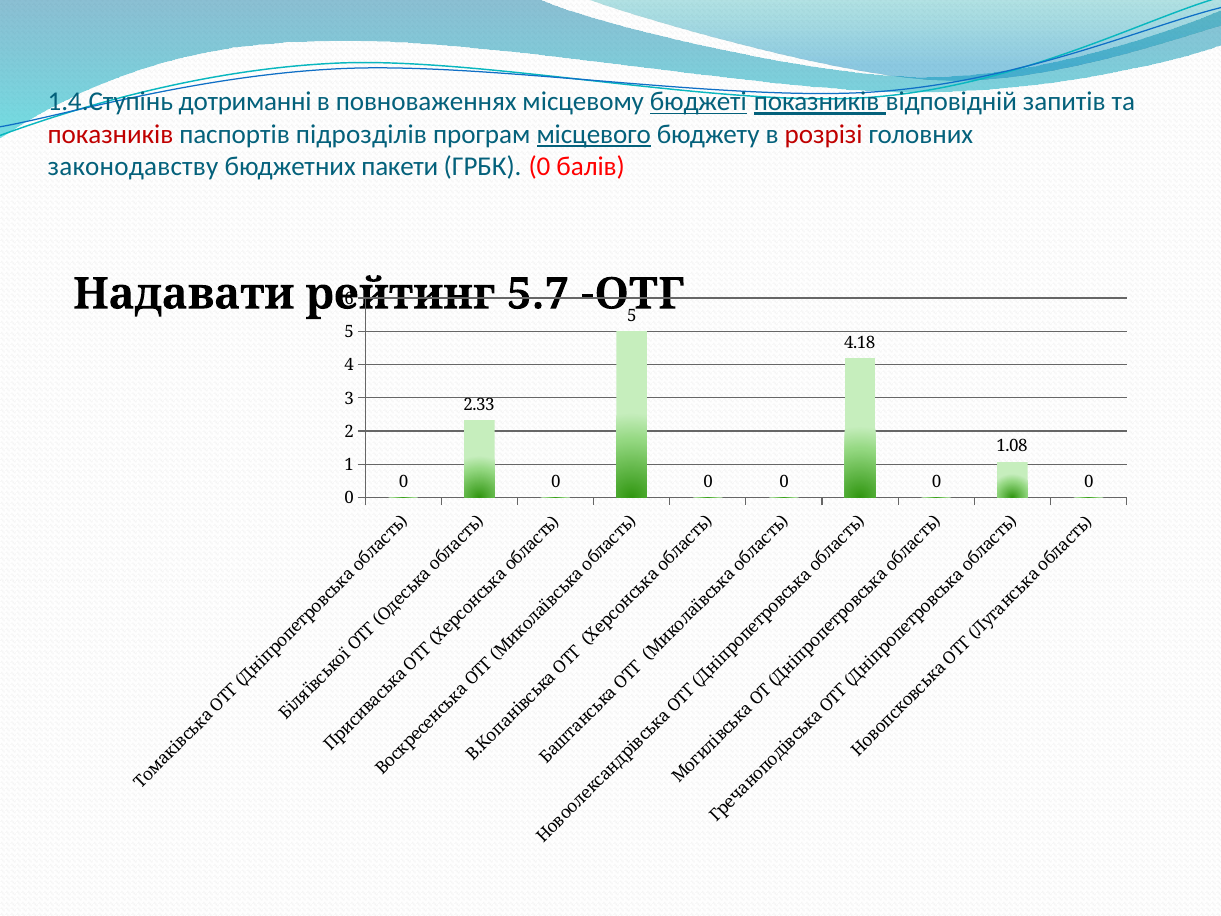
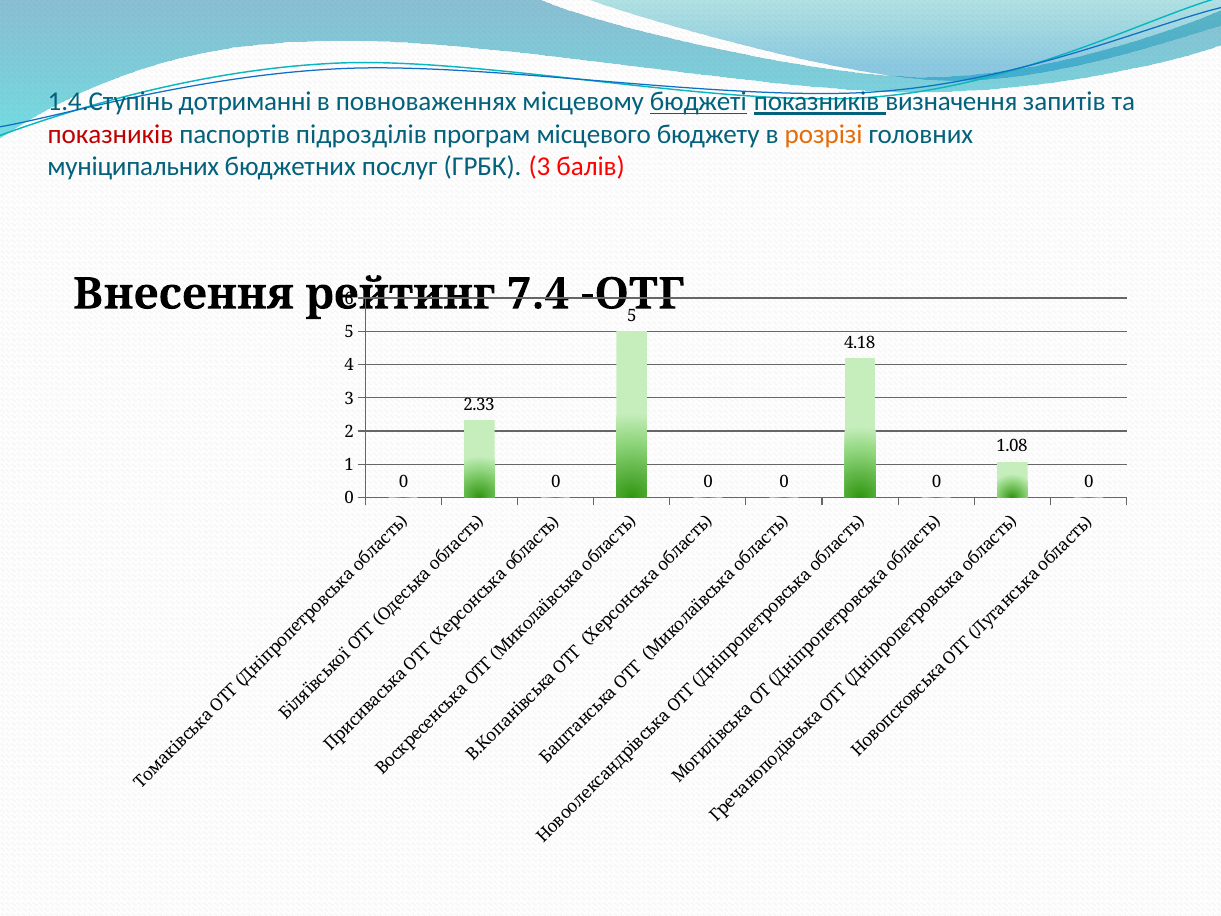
відповідній: відповідній -> визначення (951, 102)
місцевого underline: present -> none (594, 134)
розрізі colour: red -> orange (824, 134)
законодавству: законодавству -> муніципальних (133, 167)
пакети: пакети -> послуг (400, 167)
ГРБК 0: 0 -> 3 (539, 167)
Надавати: Надавати -> Внесення (183, 294)
5.7: 5.7 -> 7.4 (538, 294)
